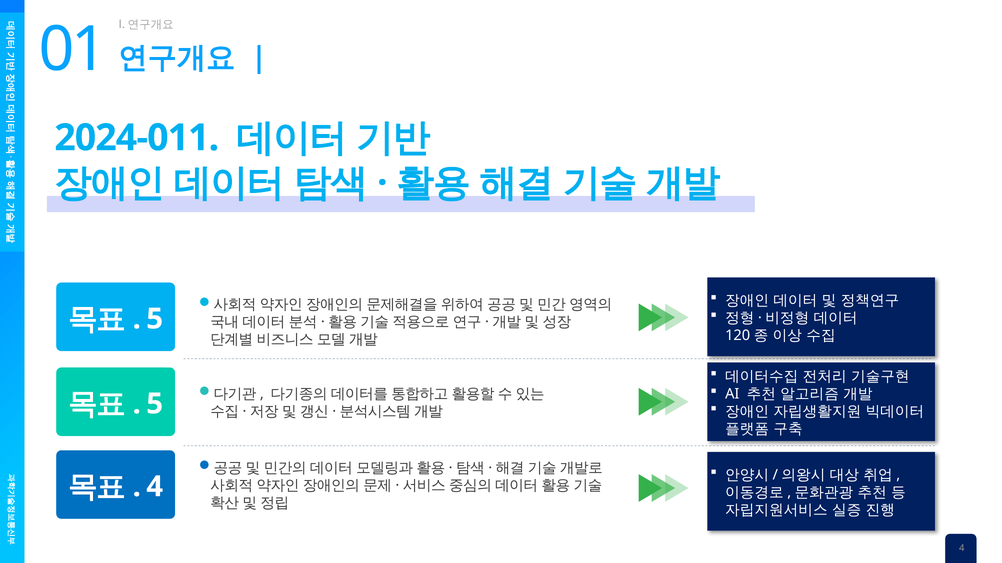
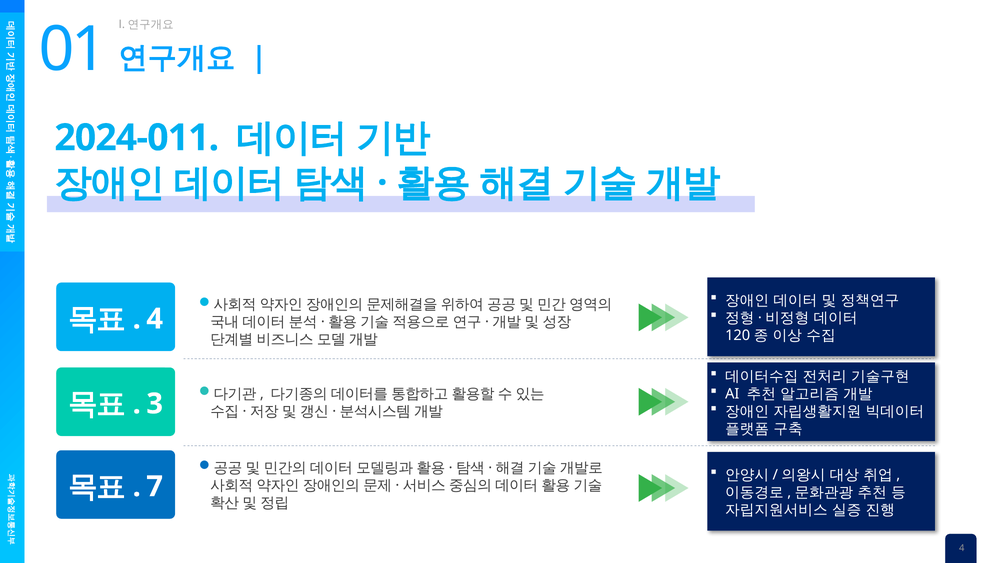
5: 5 -> 4 (155, 319)
5: 5 -> 3 (155, 404)
4: 4 -> 7 (155, 487)
